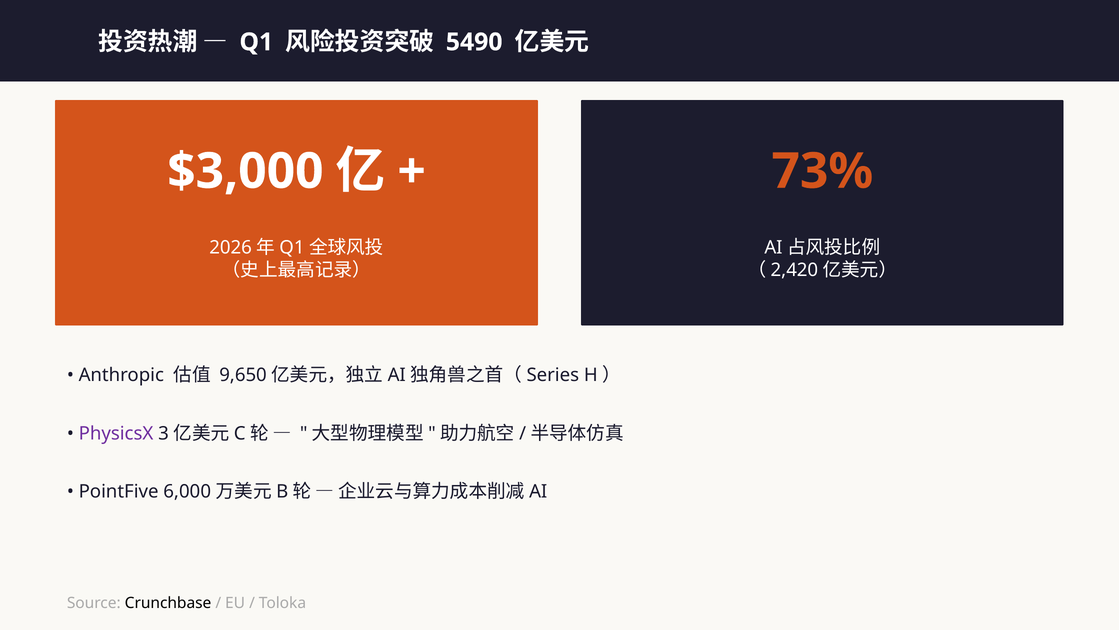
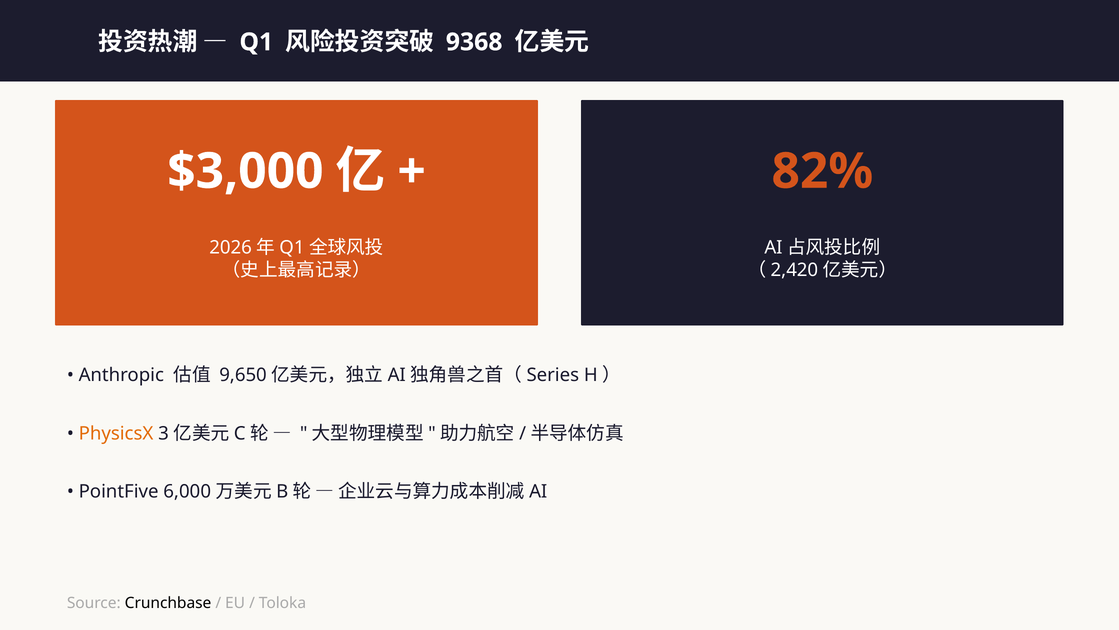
5490: 5490 -> 9368 (474, 42)
73%: 73% -> 82% (822, 171)
PhysicsX colour: purple -> orange (116, 433)
